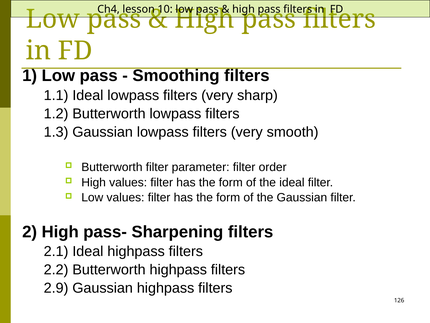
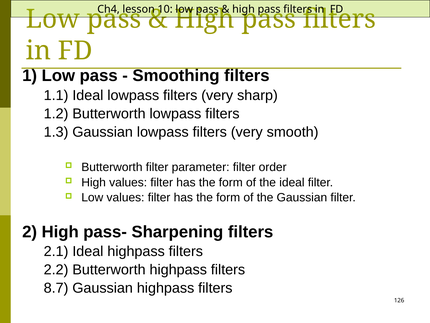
2.9: 2.9 -> 8.7 (56, 288)
